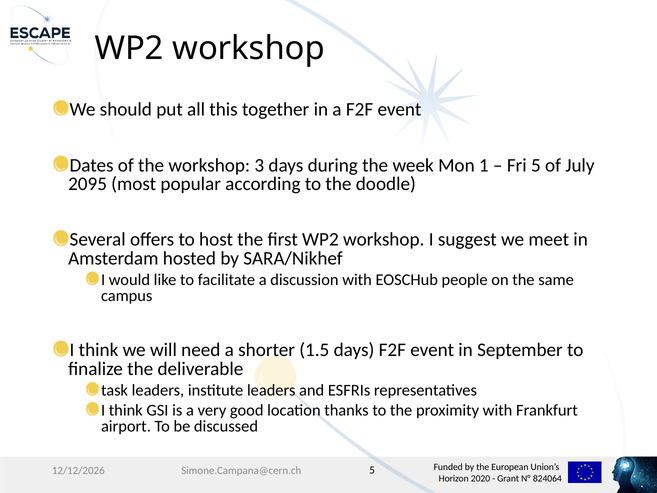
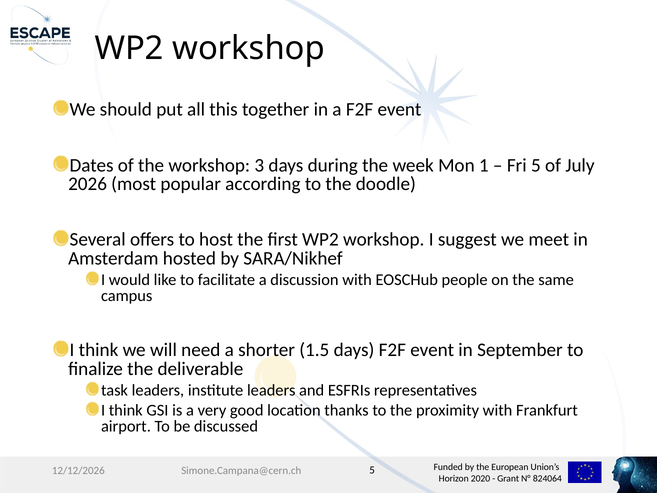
2095: 2095 -> 2026 (88, 184)
